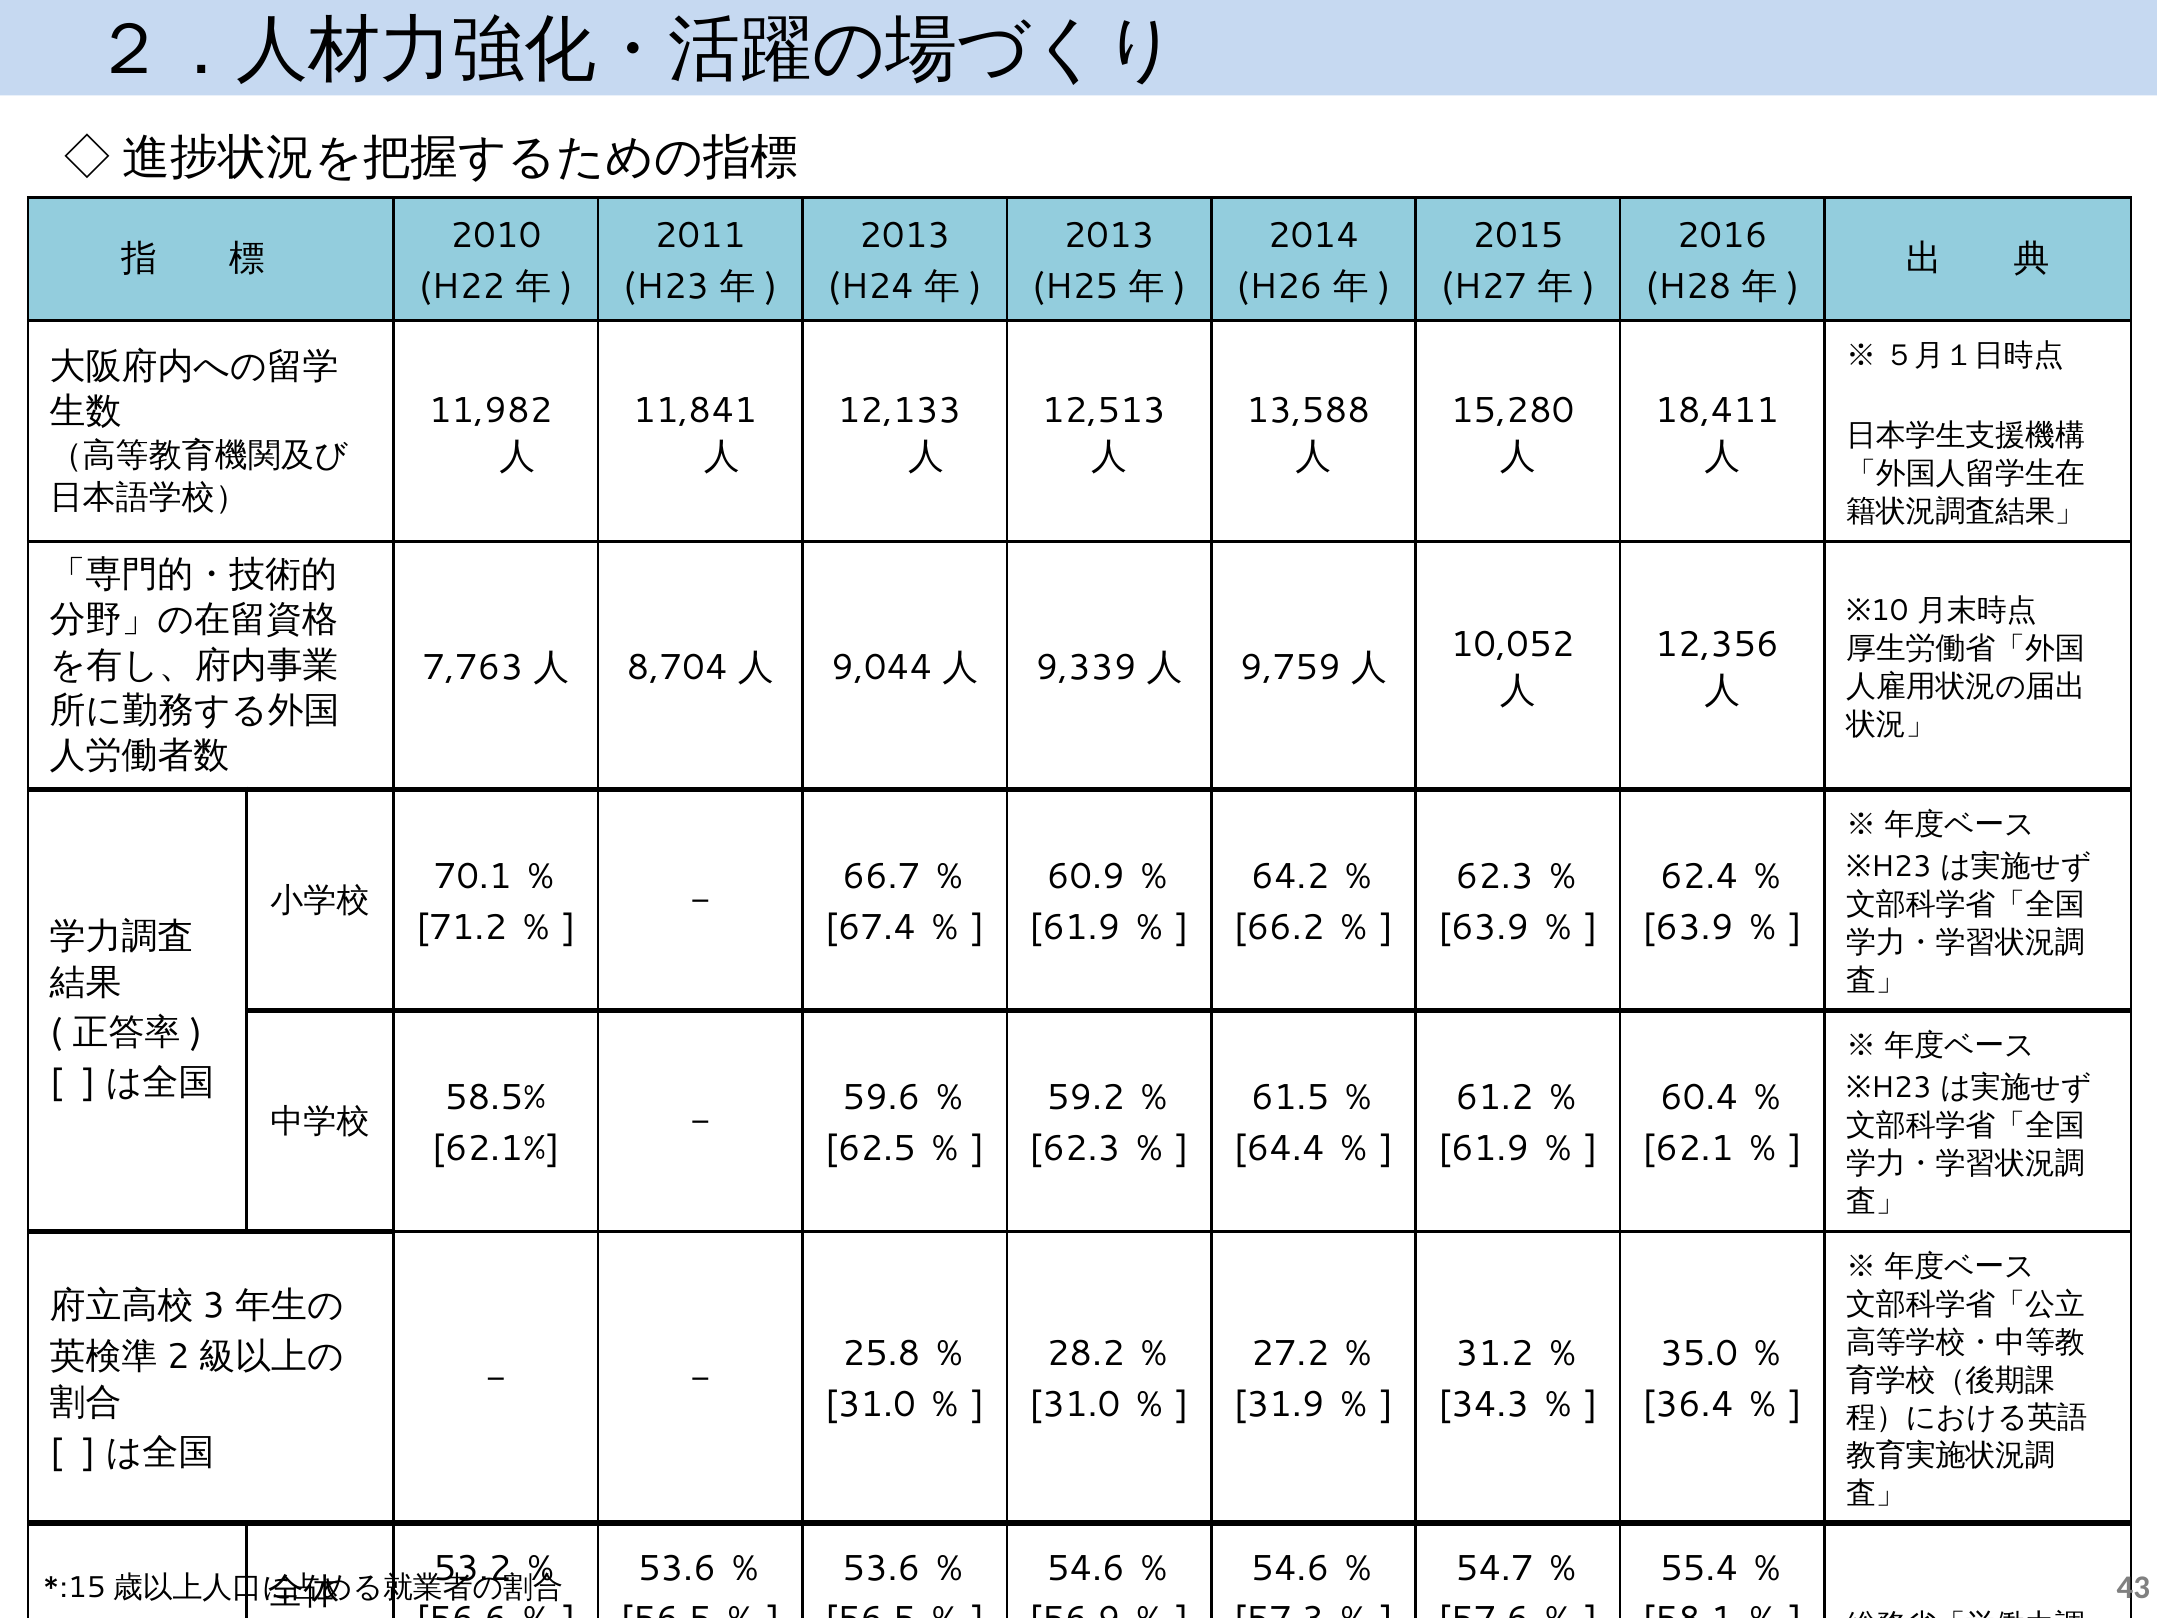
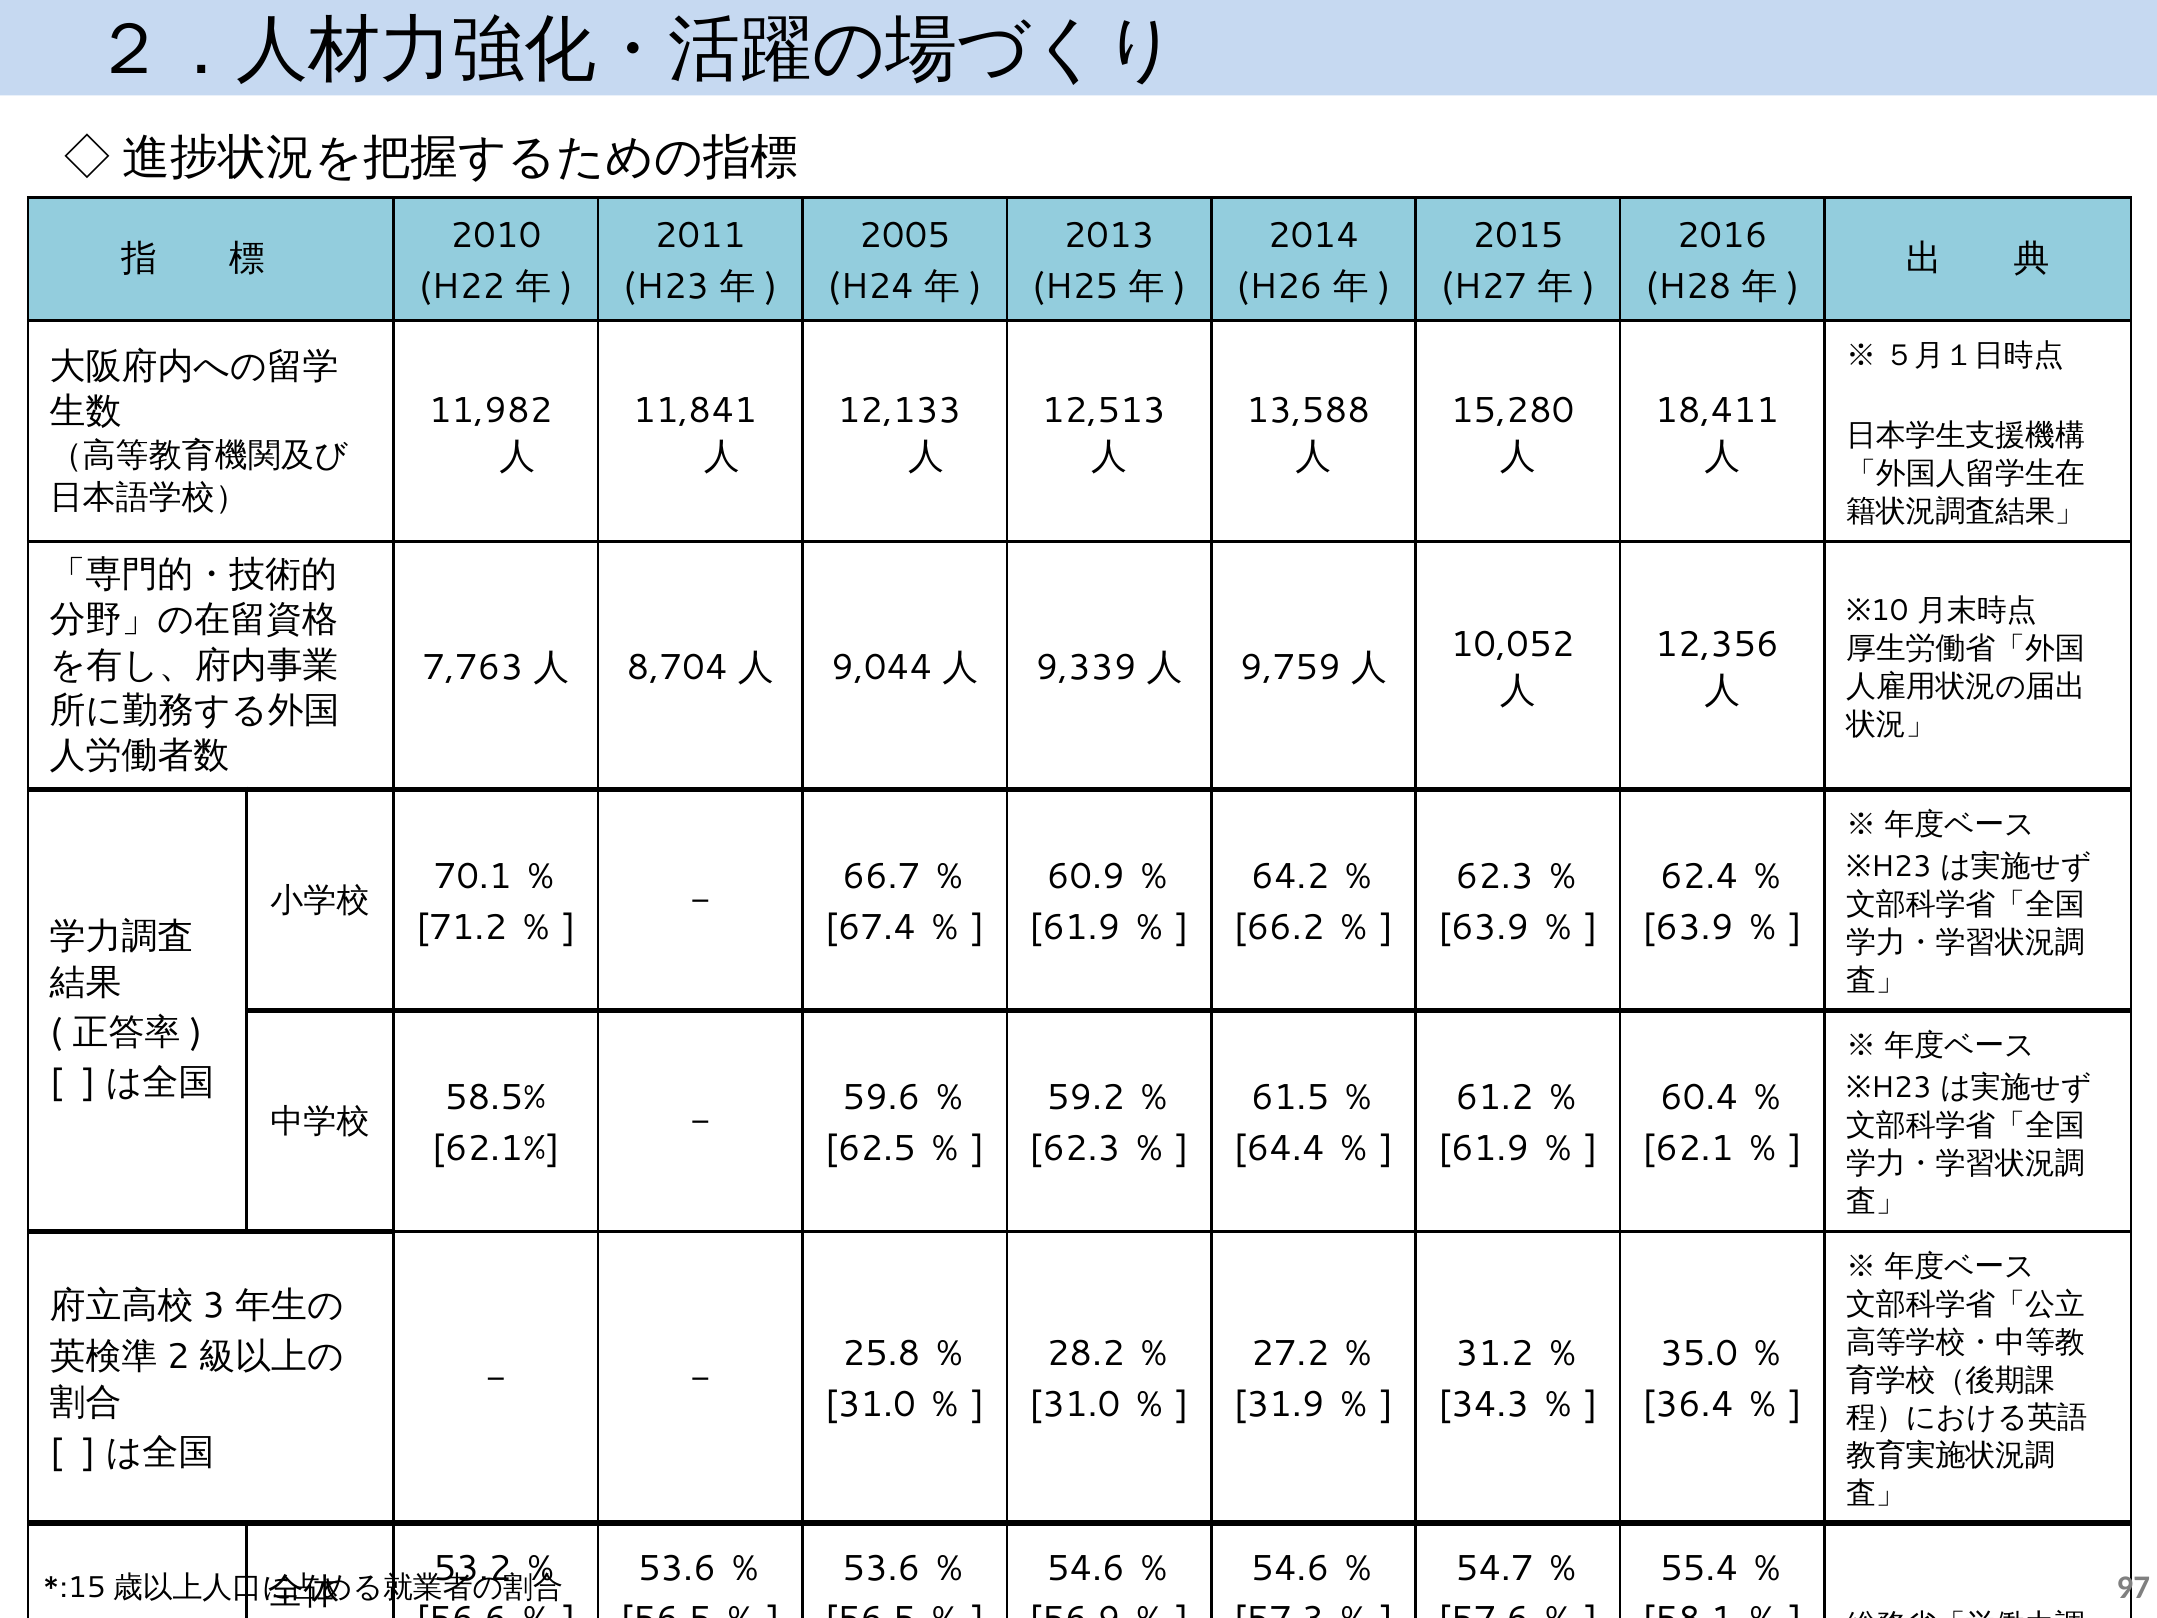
2013: 2013 -> 2005 (905, 235)
43: 43 -> 97 (2133, 1587)
